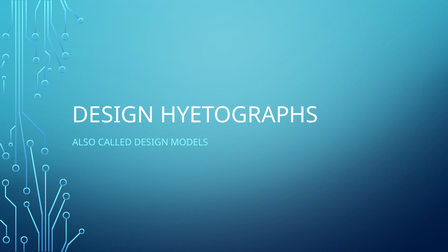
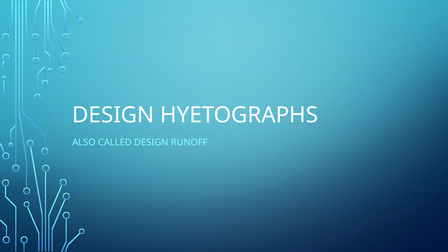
MODELS: MODELS -> RUNOFF (189, 143)
